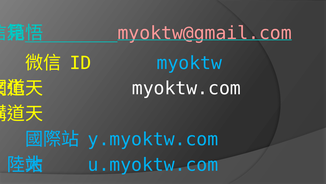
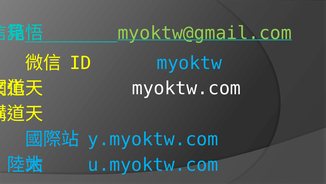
myoktw@gmail.com colour: pink -> light green (205, 33)
